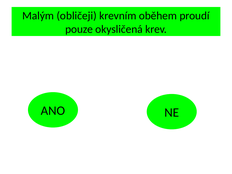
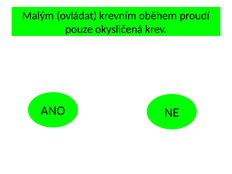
obličeji: obličeji -> ovládat (77, 16)
